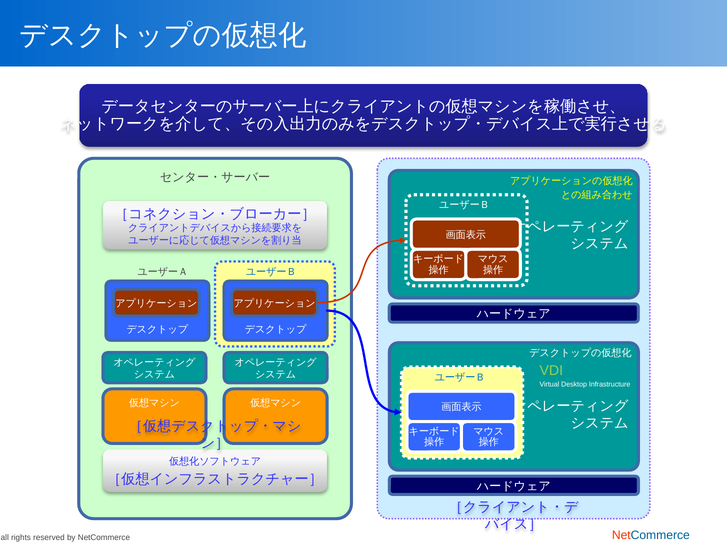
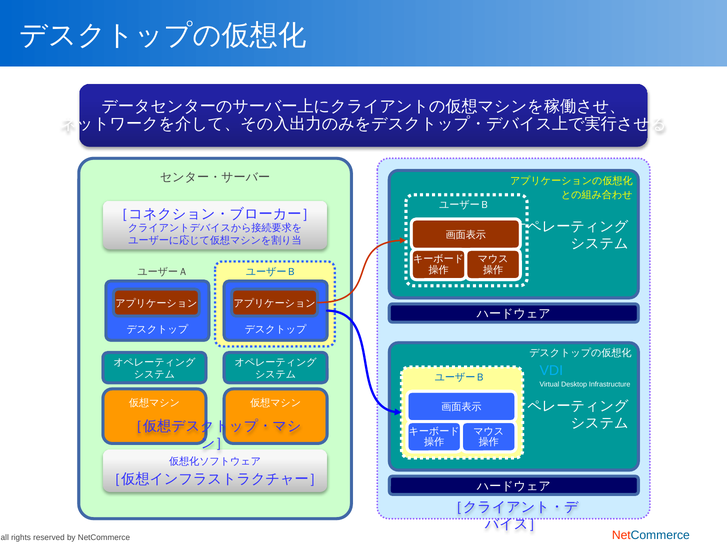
VDI colour: light green -> light blue (551, 370)
